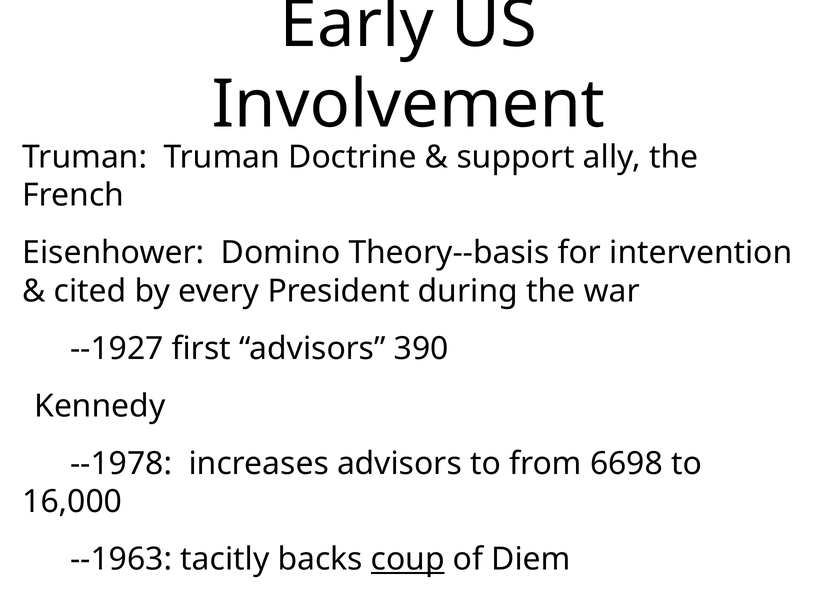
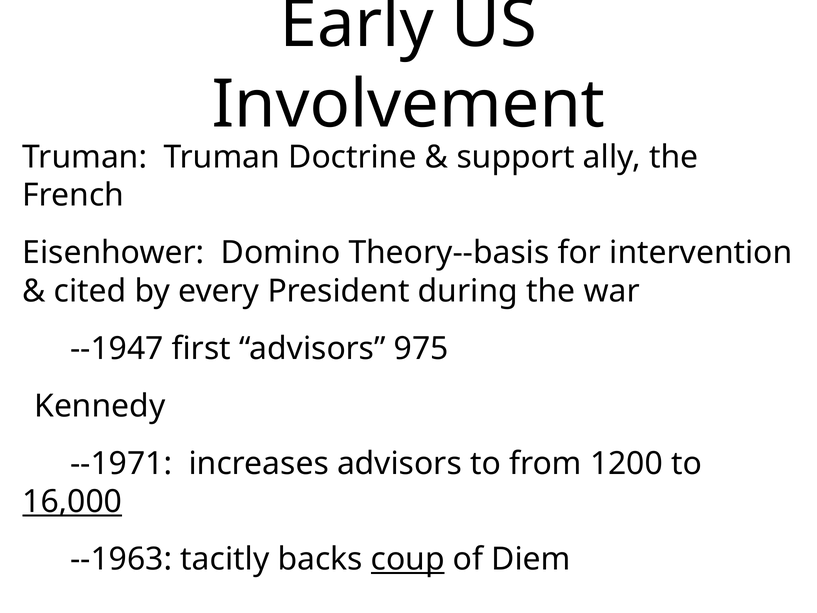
--1927: --1927 -> --1947 (117, 348)
390: 390 -> 975 (421, 348)
--1978: --1978 -> --1971 (121, 463)
6698: 6698 -> 1200 (626, 463)
16,000 underline: none -> present (72, 502)
